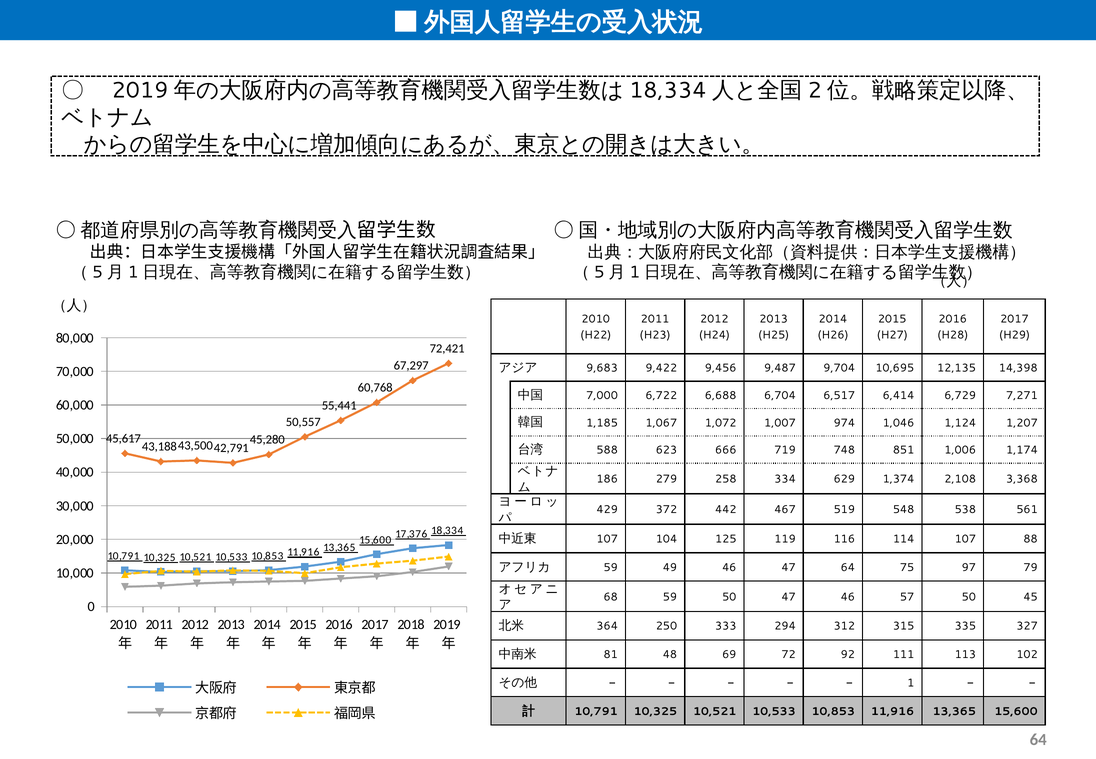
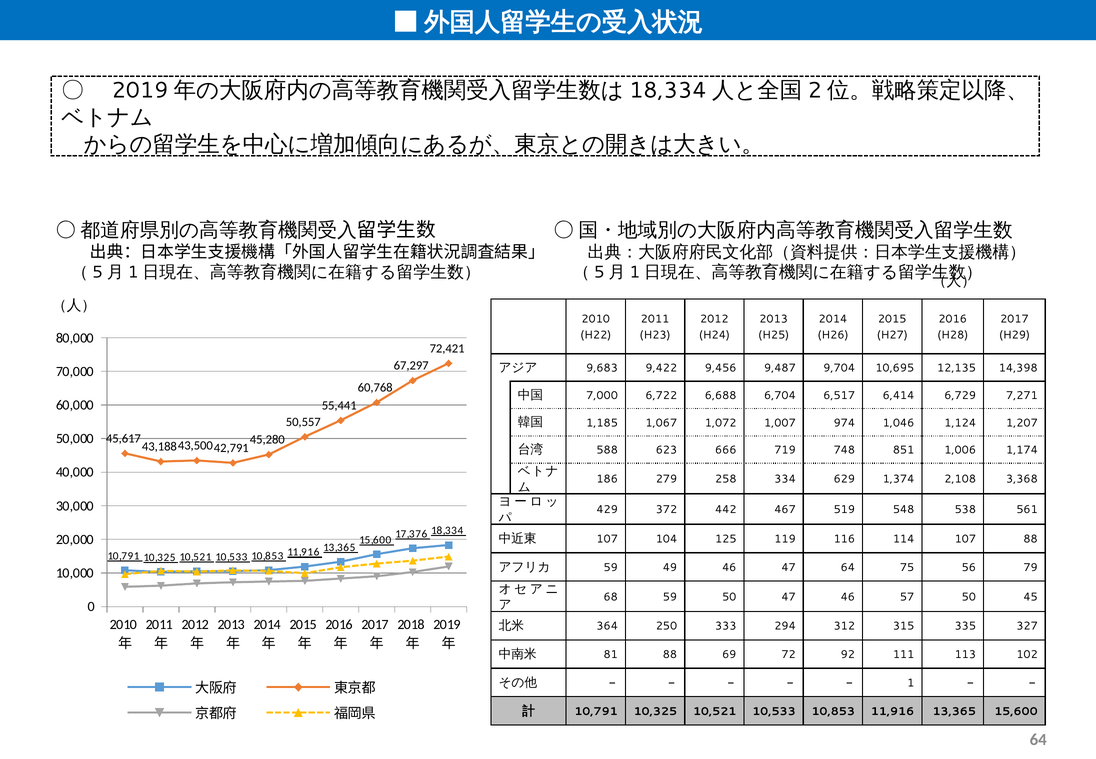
97: 97 -> 56 (969, 567)
81 48: 48 -> 88 (670, 654)
